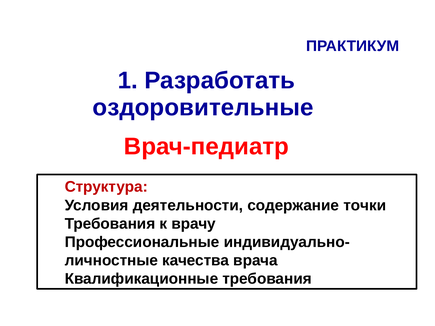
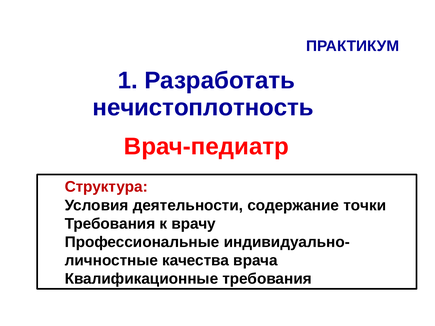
оздоровительные: оздоровительные -> нечистоплотность (203, 108)
